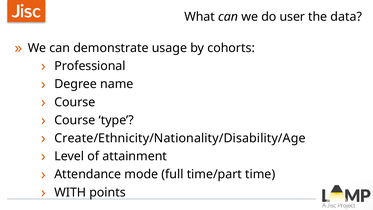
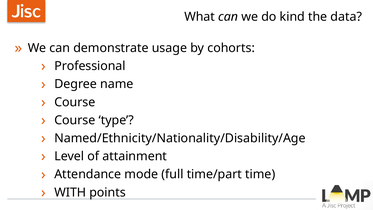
user: user -> kind (292, 17)
Create/Ethnicity/Nationality/Disability/Age: Create/Ethnicity/Nationality/Disability/Age -> Named/Ethnicity/Nationality/Disability/Age (180, 138)
